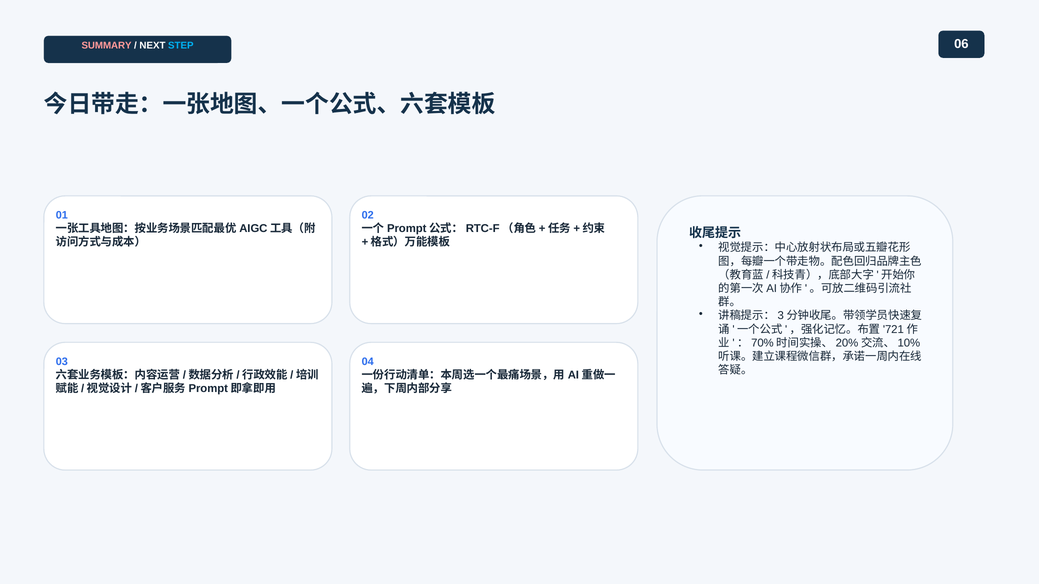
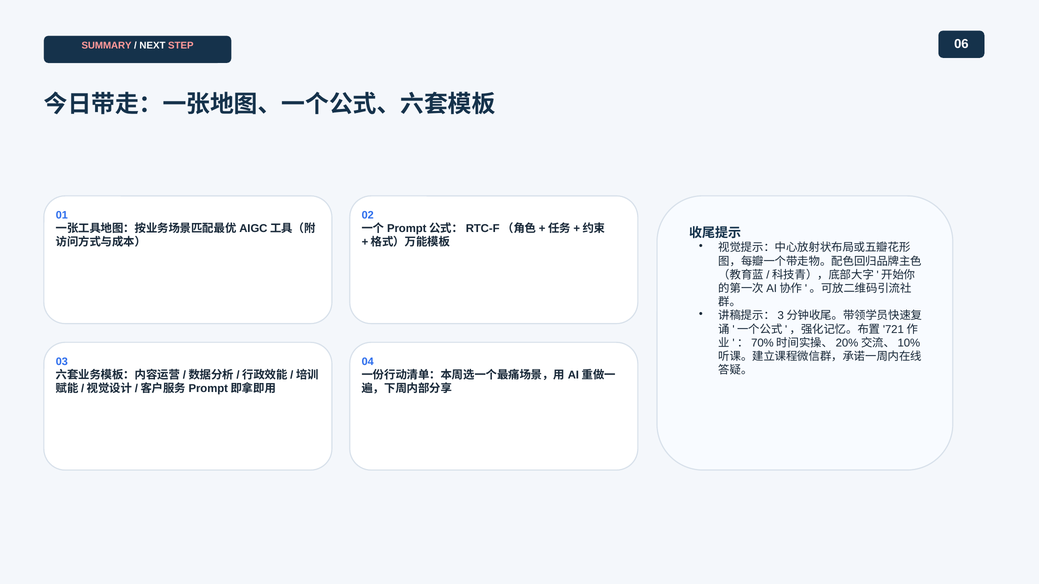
STEP colour: light blue -> pink (181, 46)
